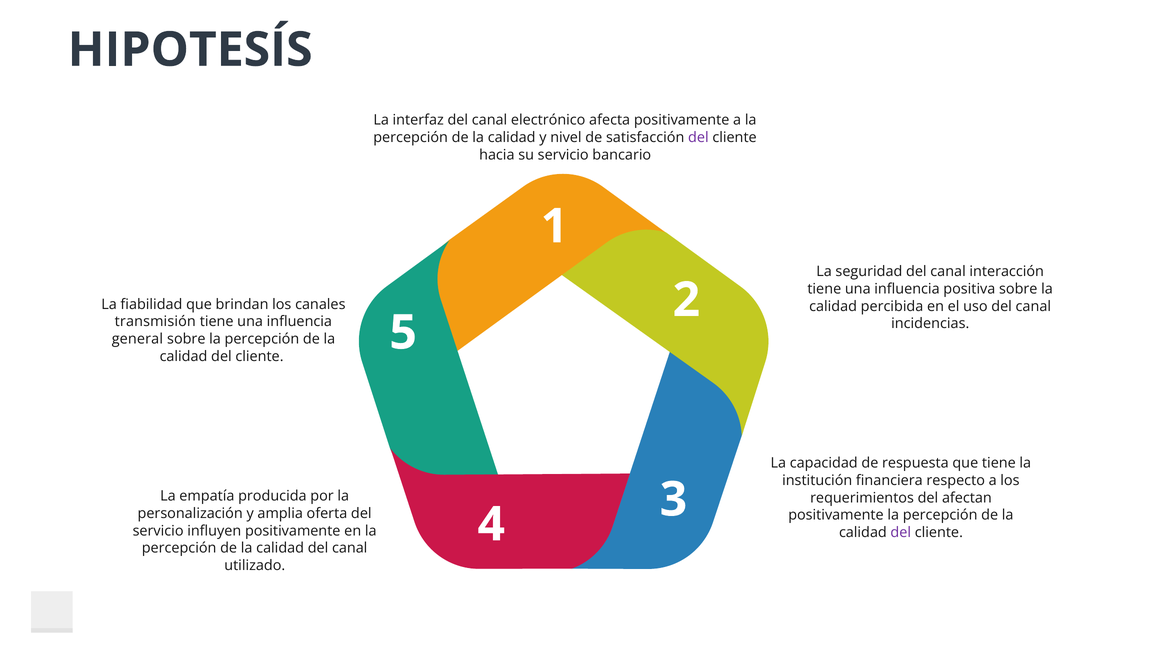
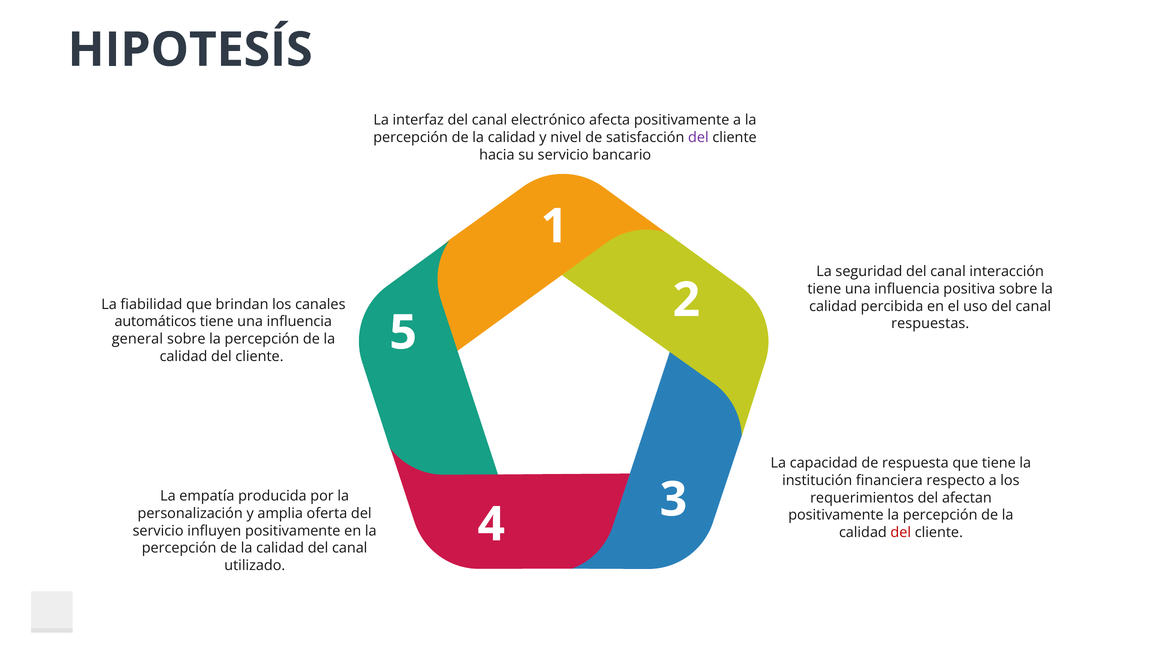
transmisión: transmisión -> automáticos (155, 322)
incidencias: incidencias -> respuestas (930, 323)
del colour: purple -> red (901, 532)
